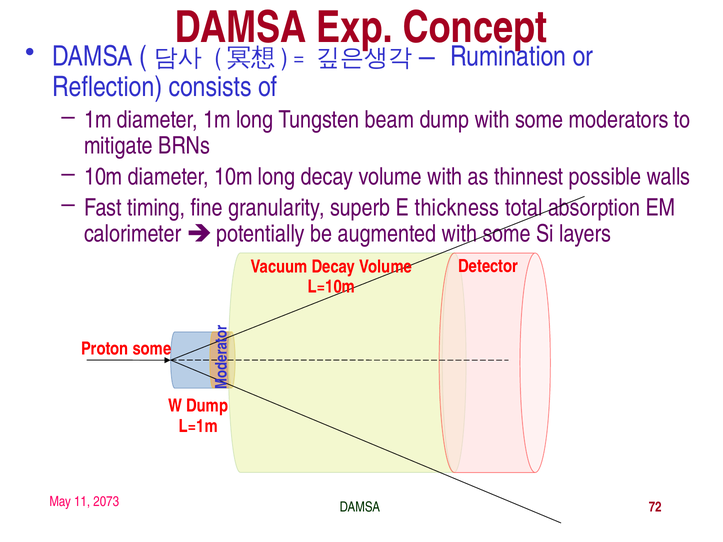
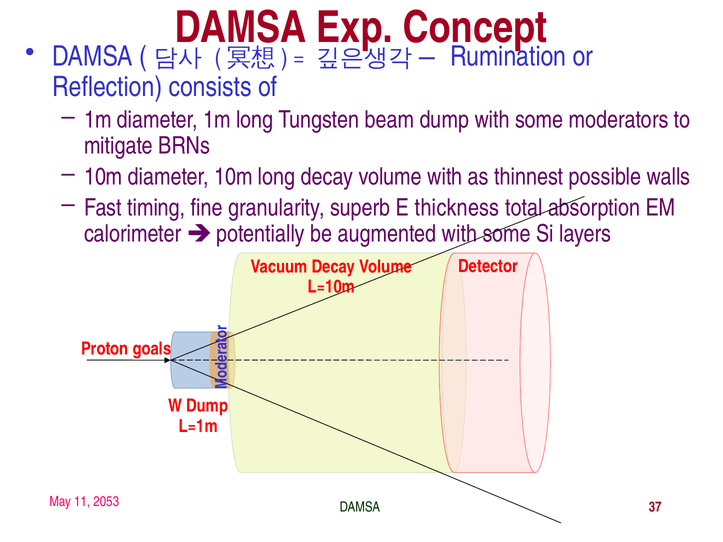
Proton some: some -> goals (152, 349)
2073: 2073 -> 2053 (106, 502)
72: 72 -> 37 (655, 507)
